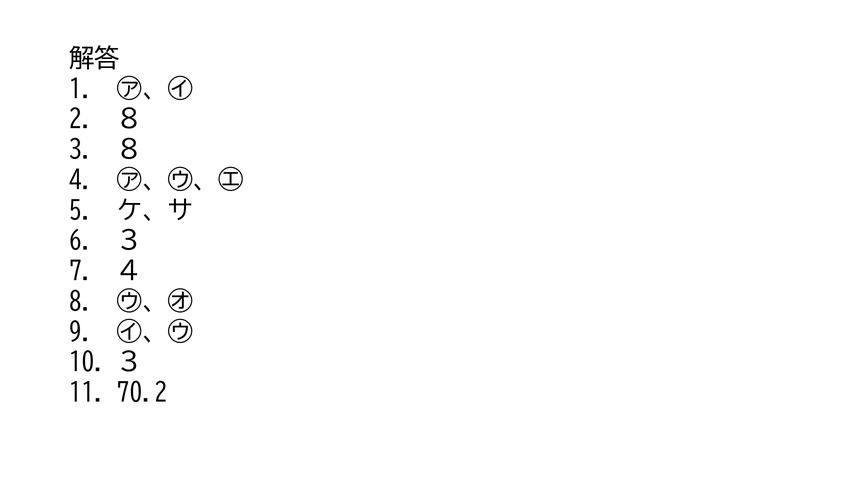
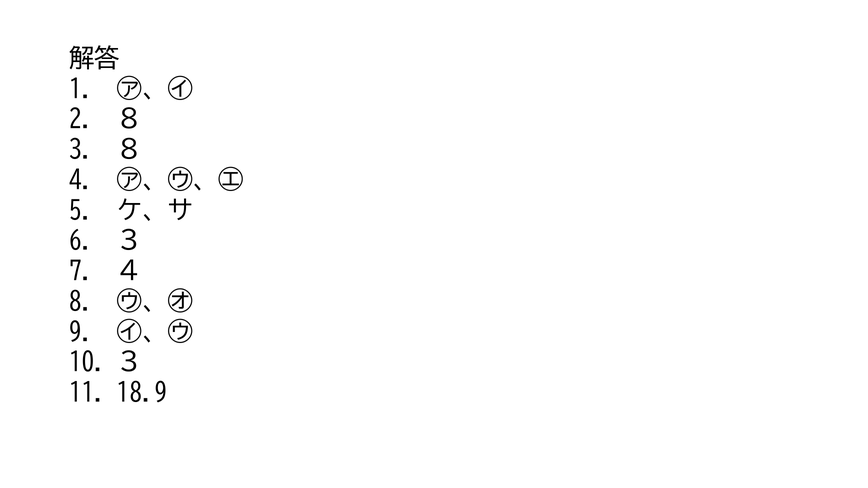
70.2: 70.2 -> 18.9 (142, 393)
